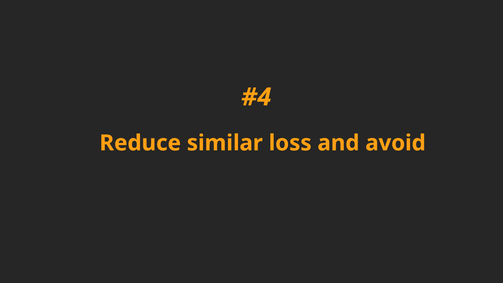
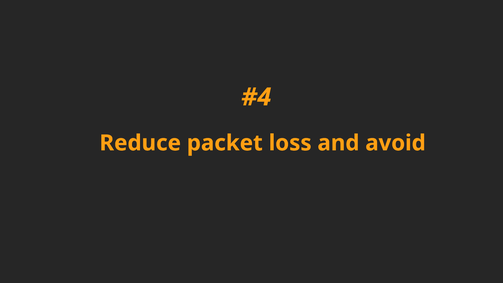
similar: similar -> packet (225, 143)
